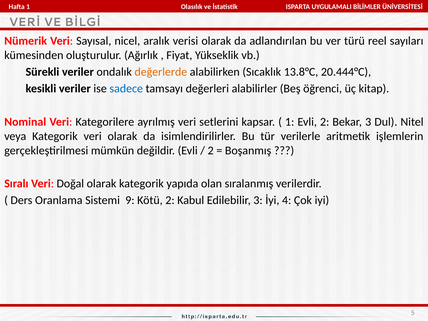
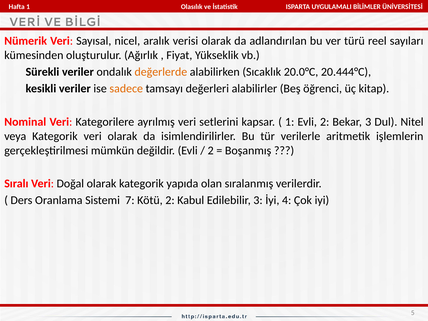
13.8°C: 13.8°C -> 20.0°C (301, 72)
sadece colour: blue -> orange (126, 89)
9: 9 -> 7 (130, 200)
